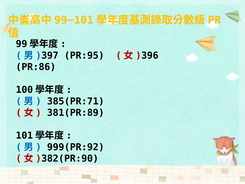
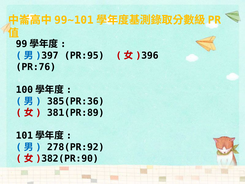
PR:86: PR:86 -> PR:76 (36, 67)
385(PR:71: 385(PR:71 -> 385(PR:36 (76, 101)
999(PR:92: 999(PR:92 -> 278(PR:92 (76, 147)
